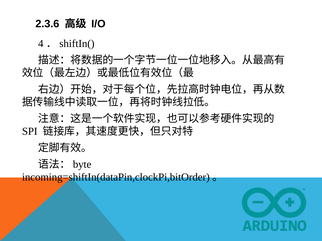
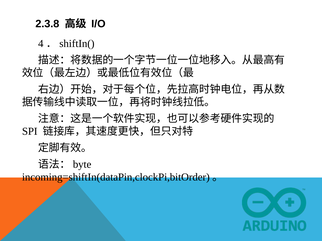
2.3.6: 2.3.6 -> 2.3.8 (47, 24)
